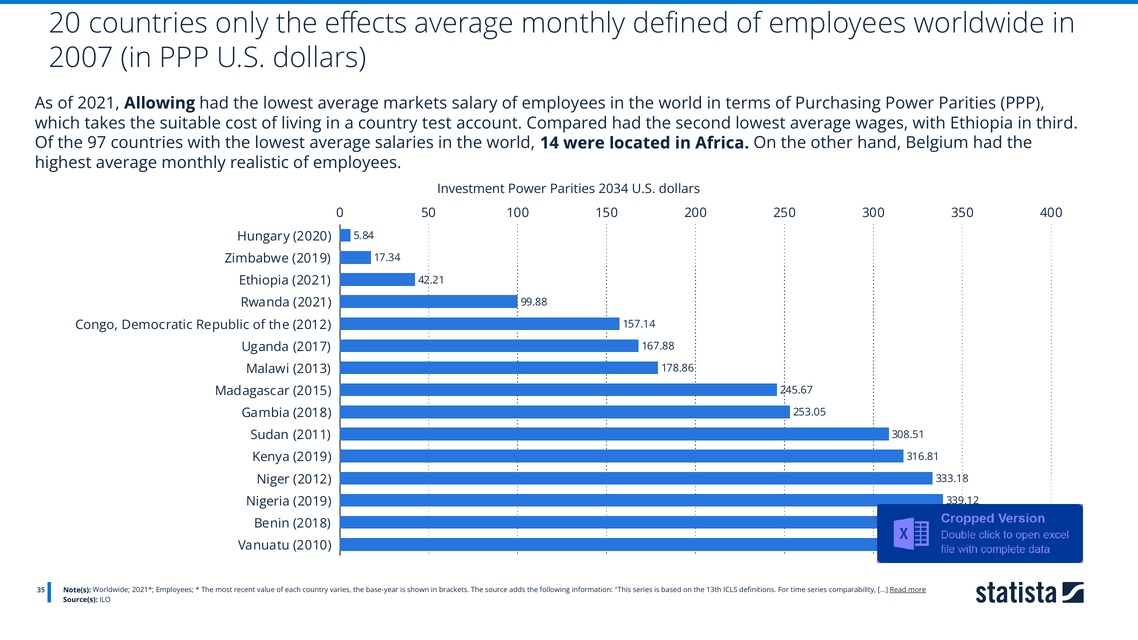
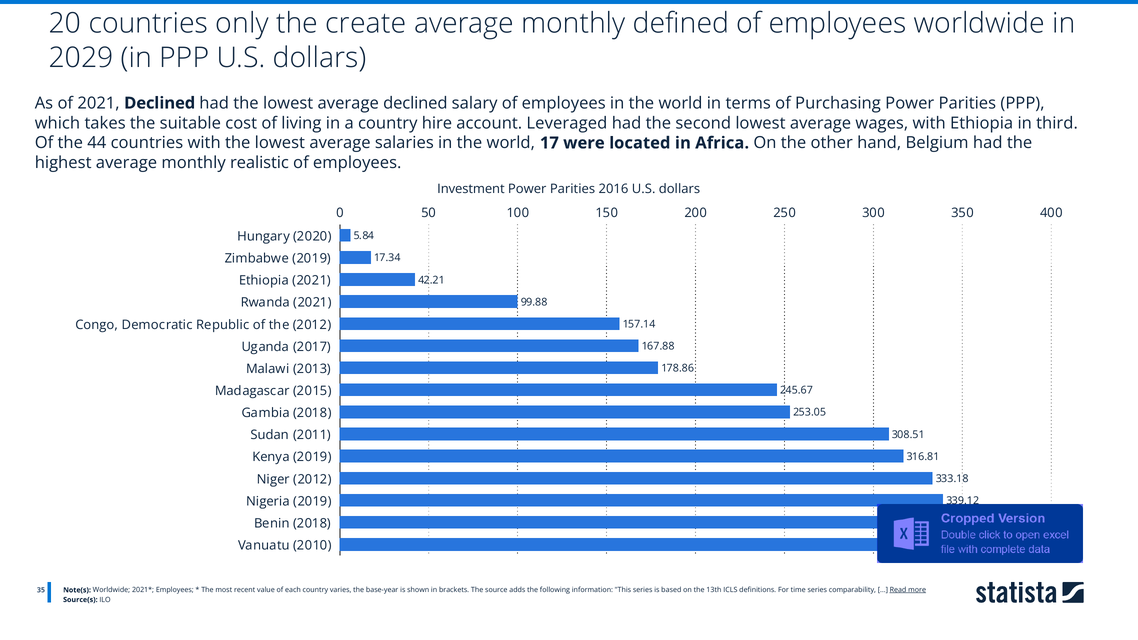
effects: effects -> create (366, 24)
2007: 2007 -> 2029 (81, 58)
2021 Allowing: Allowing -> Declined (160, 103)
average markets: markets -> declined (415, 103)
test: test -> hire (437, 123)
Compared: Compared -> Leveraged (567, 123)
97: 97 -> 44 (97, 143)
14: 14 -> 17 (549, 143)
2034: 2034 -> 2016 (613, 189)
